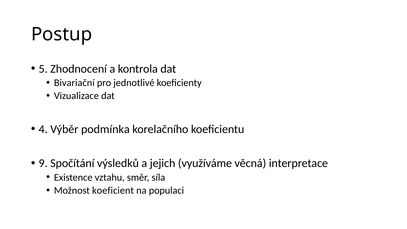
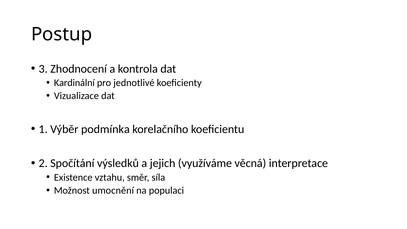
5: 5 -> 3 (43, 69)
Bivariační: Bivariační -> Kardinální (74, 83)
4: 4 -> 1 (43, 129)
9: 9 -> 2 (43, 163)
koeficient: koeficient -> umocnění (113, 190)
